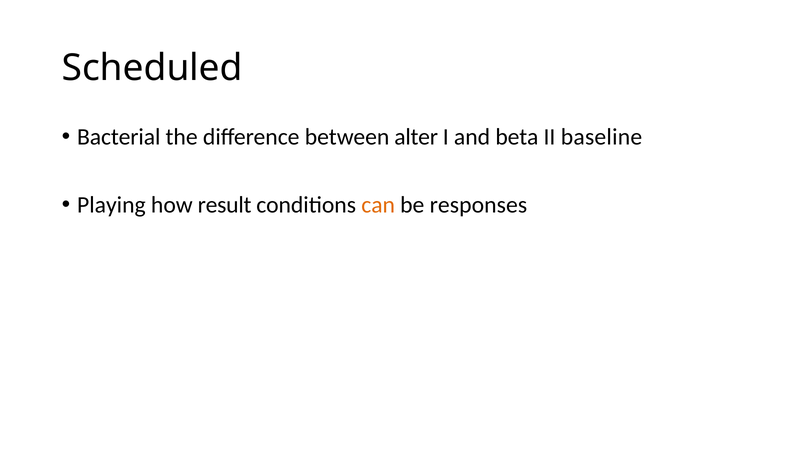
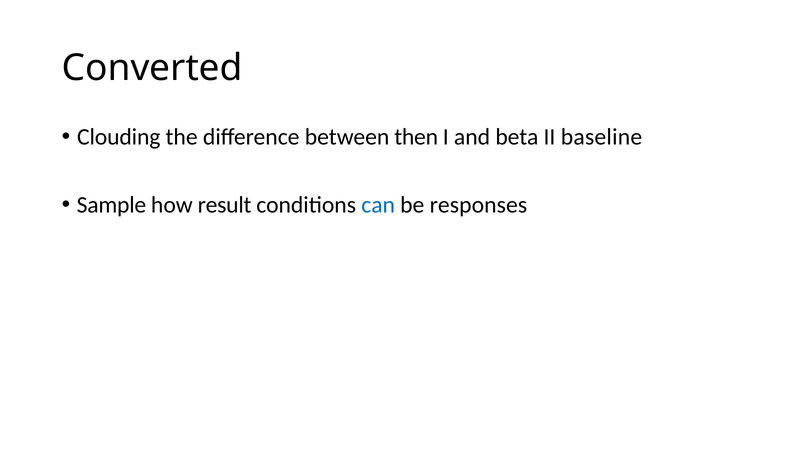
Scheduled: Scheduled -> Converted (152, 68)
Bacterial: Bacterial -> Clouding (119, 137)
alter: alter -> then (416, 137)
Playing: Playing -> Sample (111, 205)
can colour: orange -> blue (378, 205)
